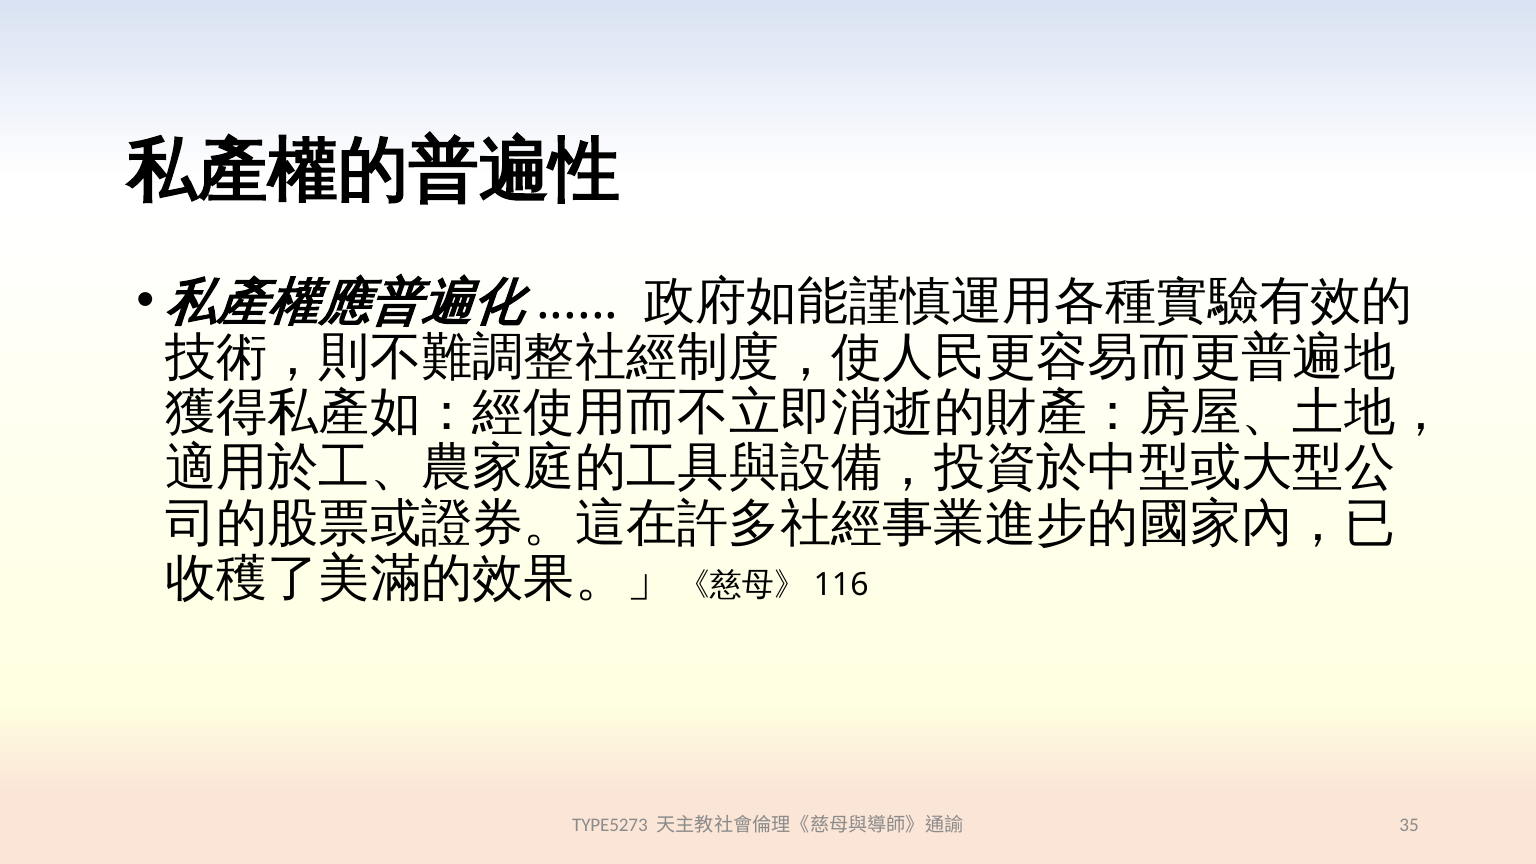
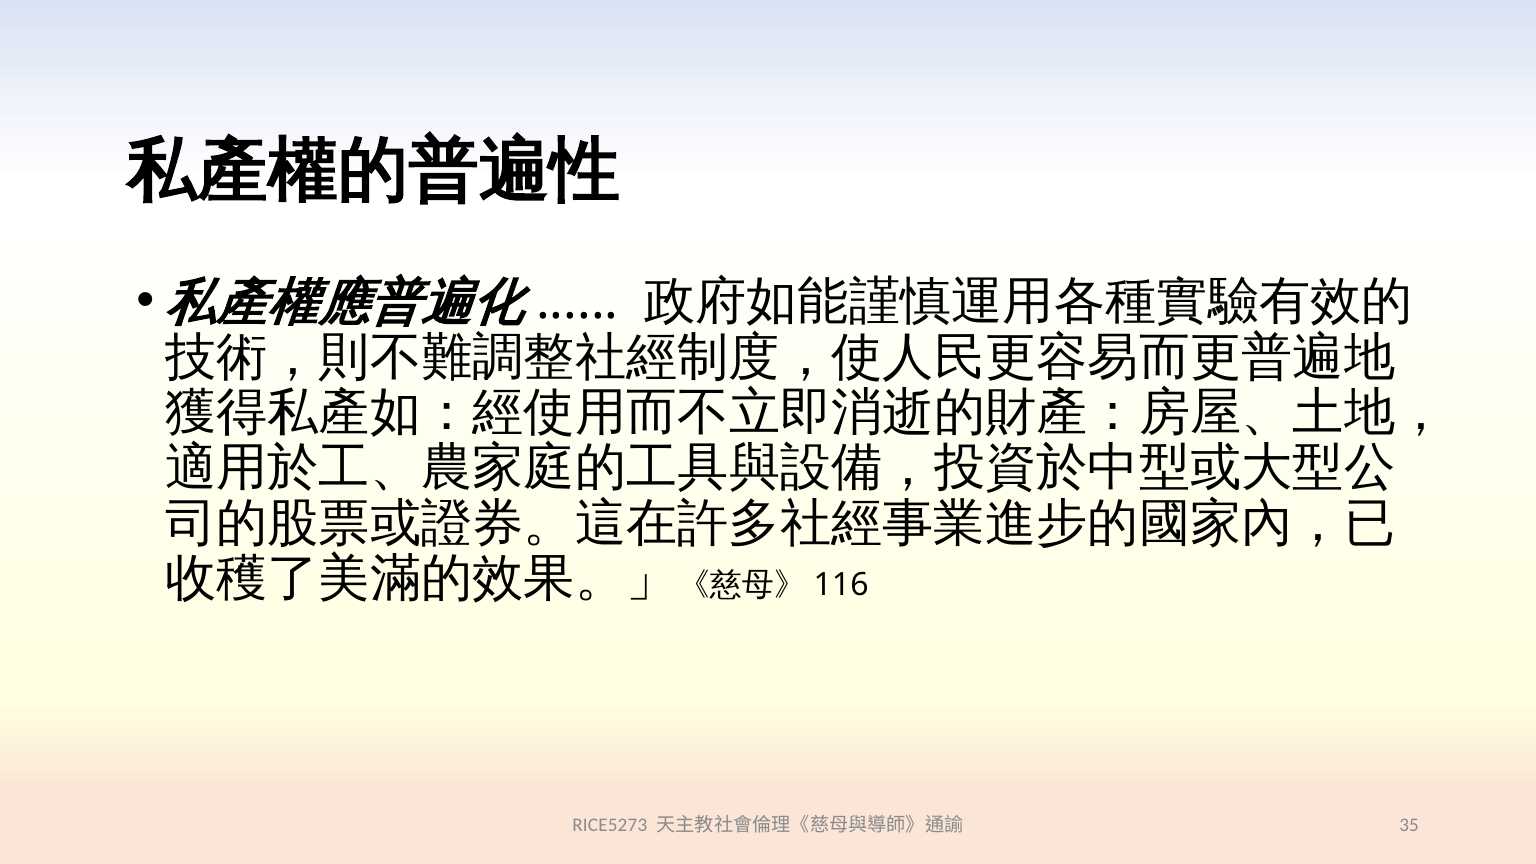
TYPE5273: TYPE5273 -> RICE5273 (610, 825)
